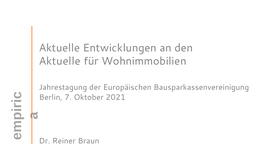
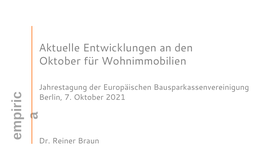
Aktuelle: Aktuelle -> Oktober (60, 61)
